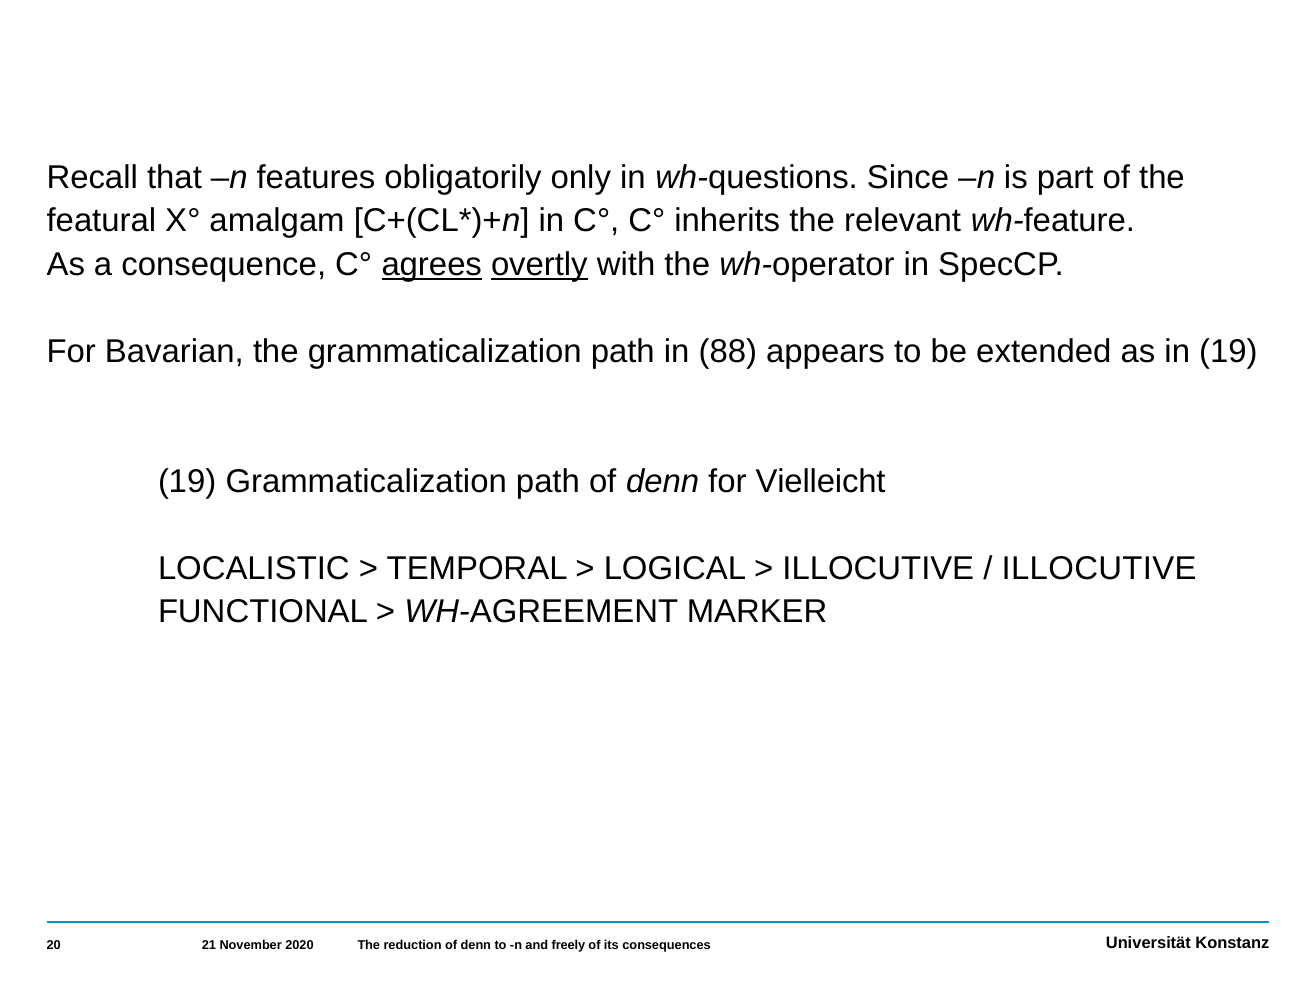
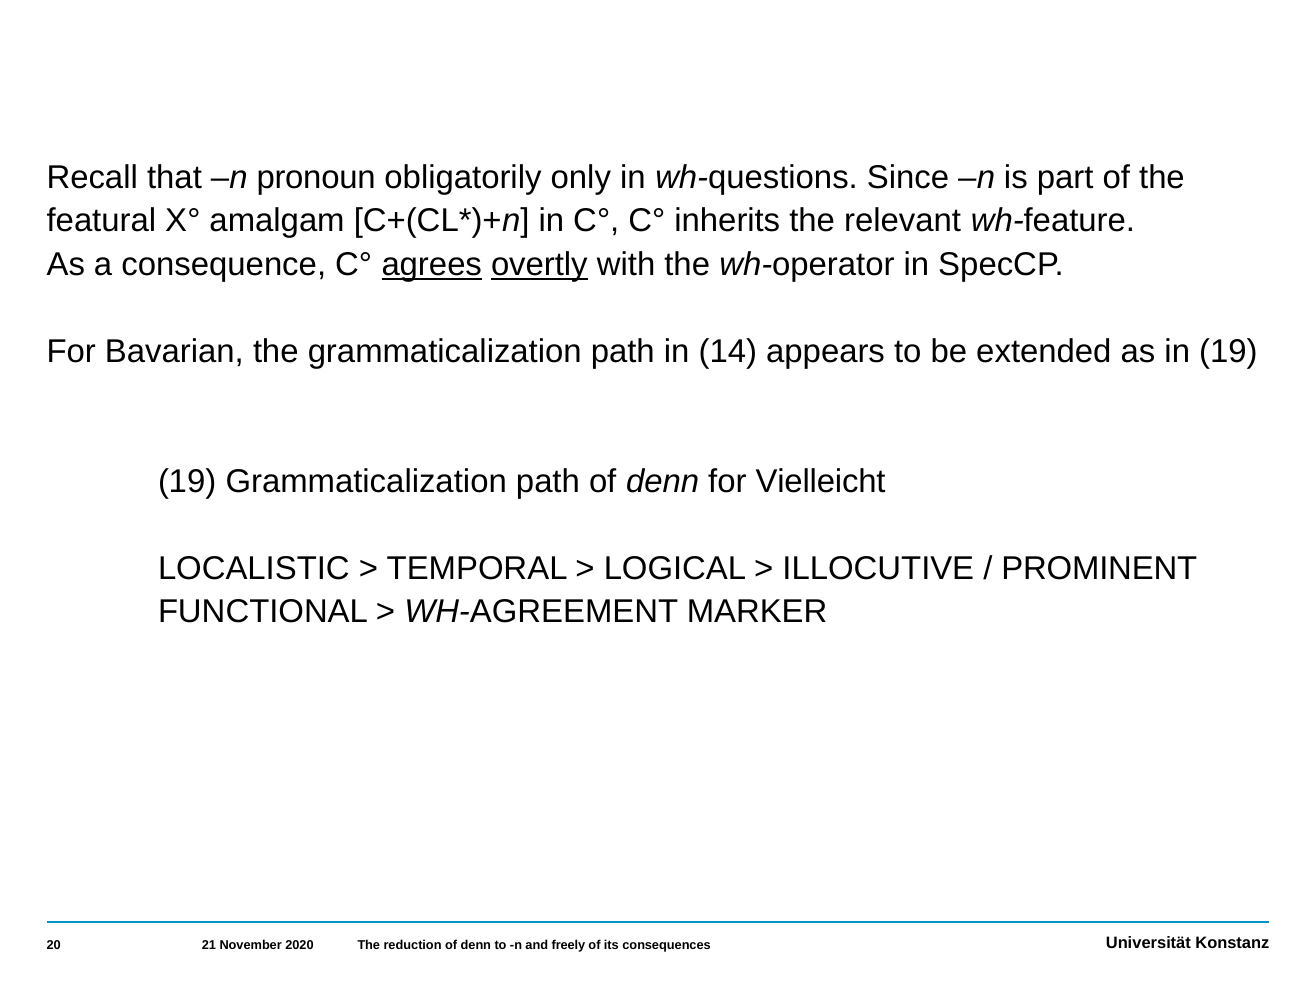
features: features -> pronoun (316, 177)
88: 88 -> 14 (728, 351)
ILLOCUTIVE: ILLOCUTIVE -> PROMINENT (1099, 568)
